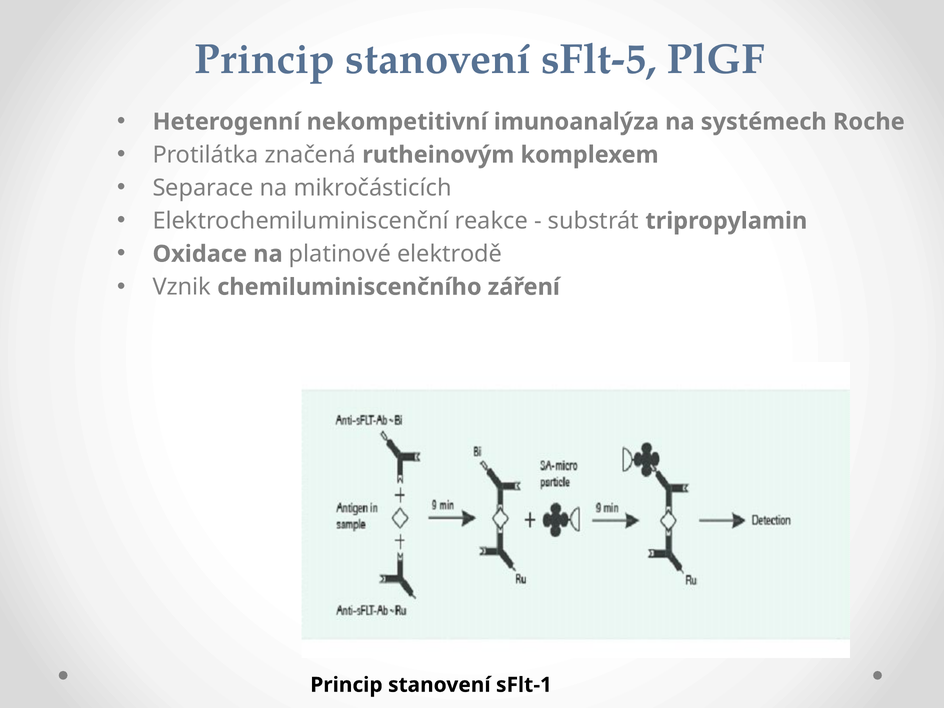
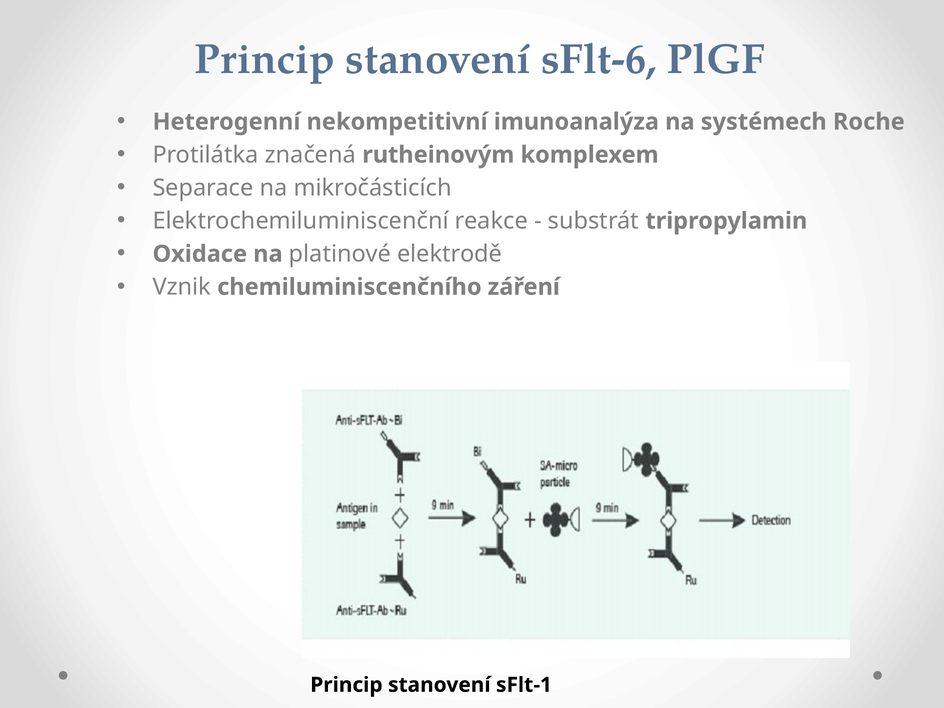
sFlt-5: sFlt-5 -> sFlt-6 (599, 59)
